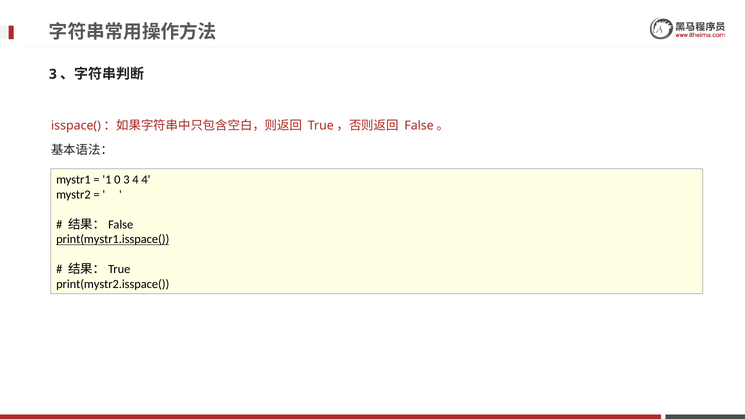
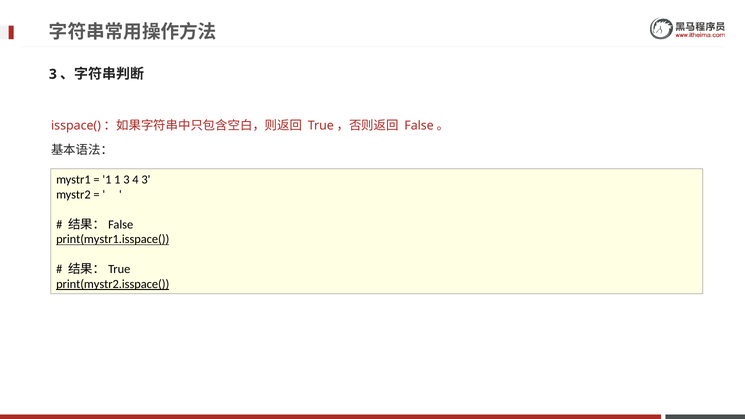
1 0: 0 -> 1 (117, 180)
4 4: 4 -> 3 (146, 180)
print(mystr2.isspace( underline: none -> present (113, 284)
